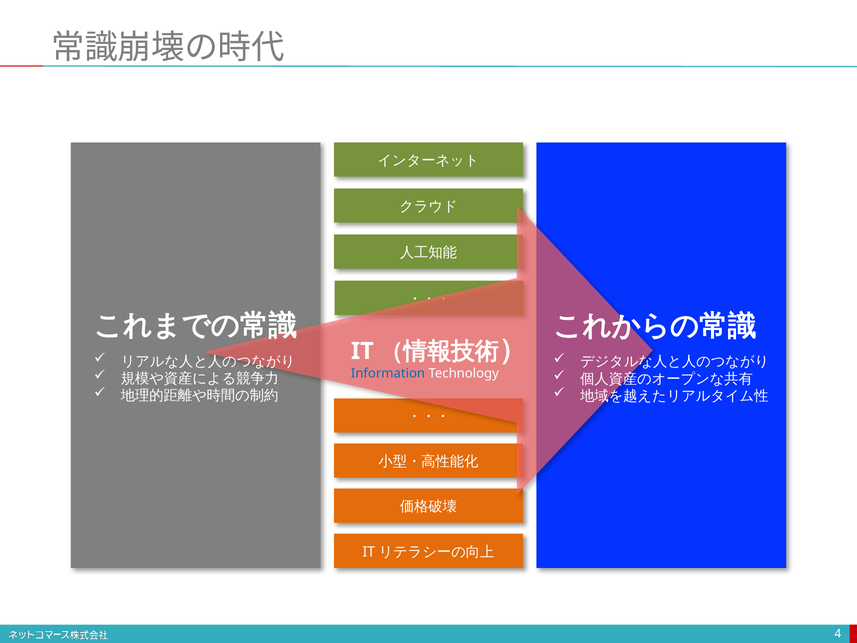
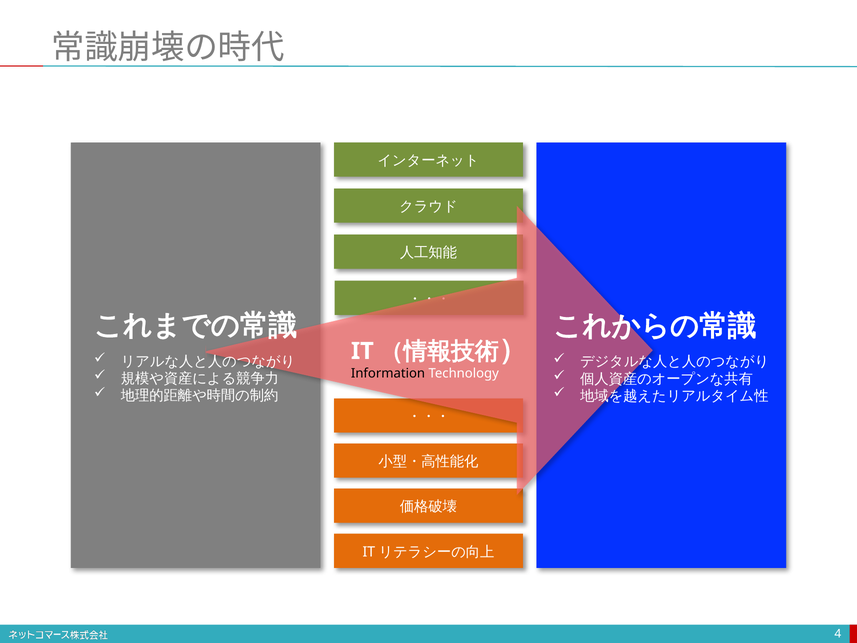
Information colour: blue -> black (388, 373)
